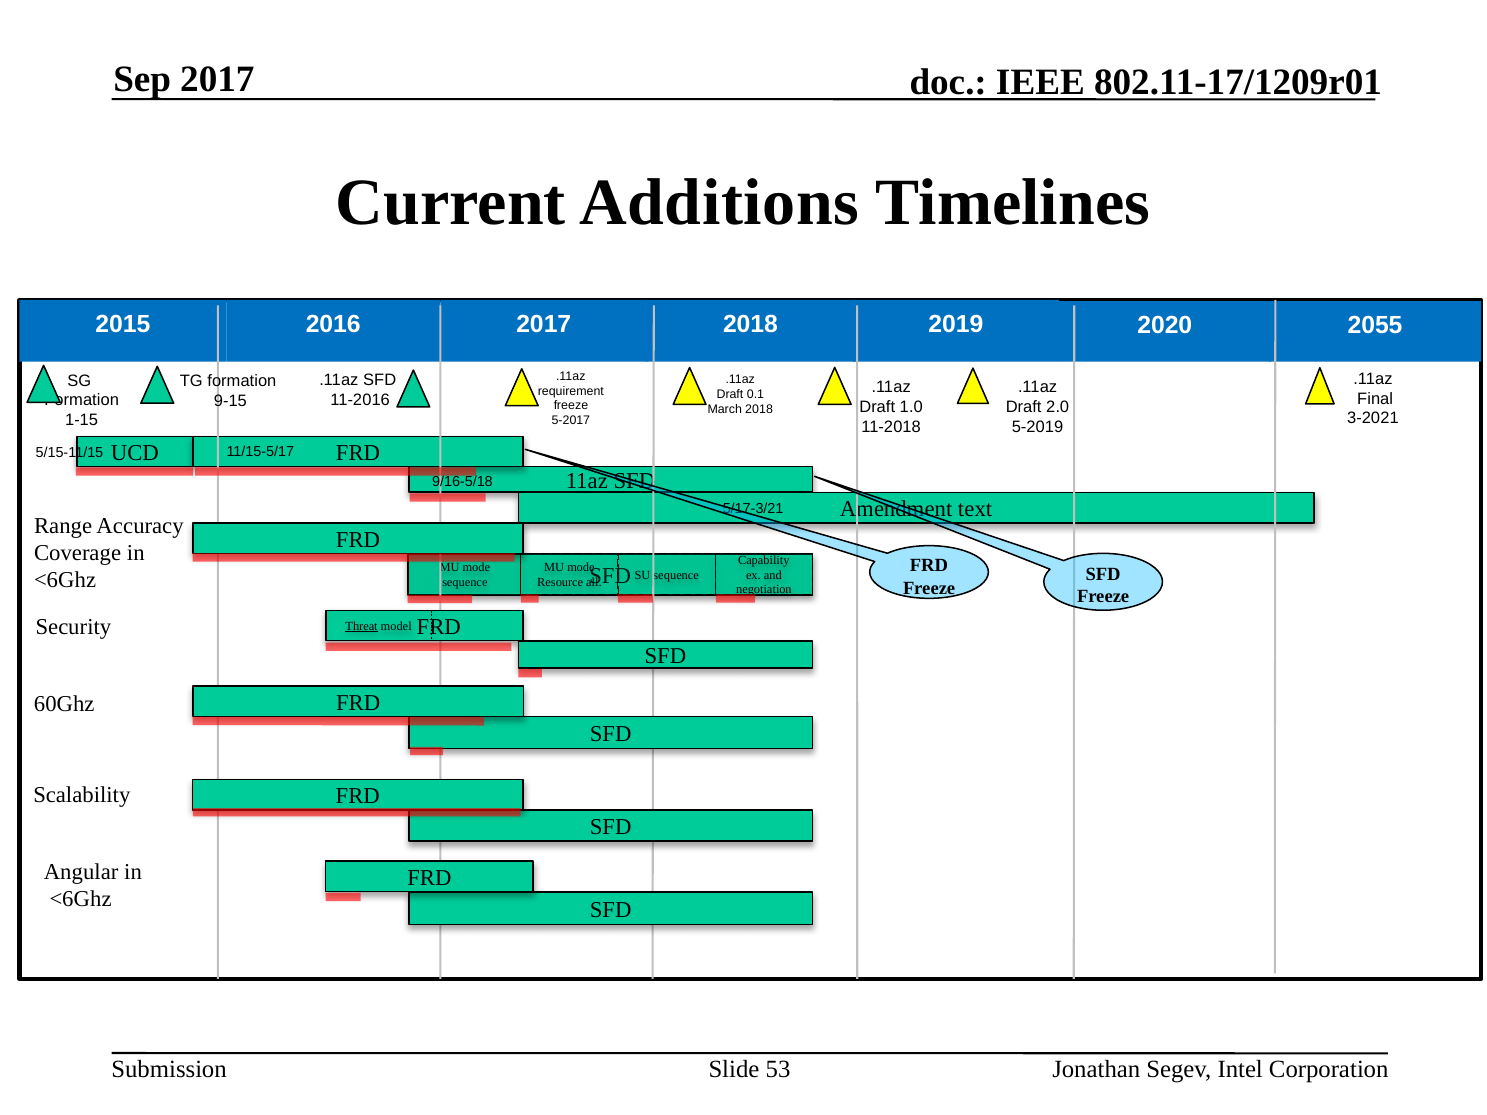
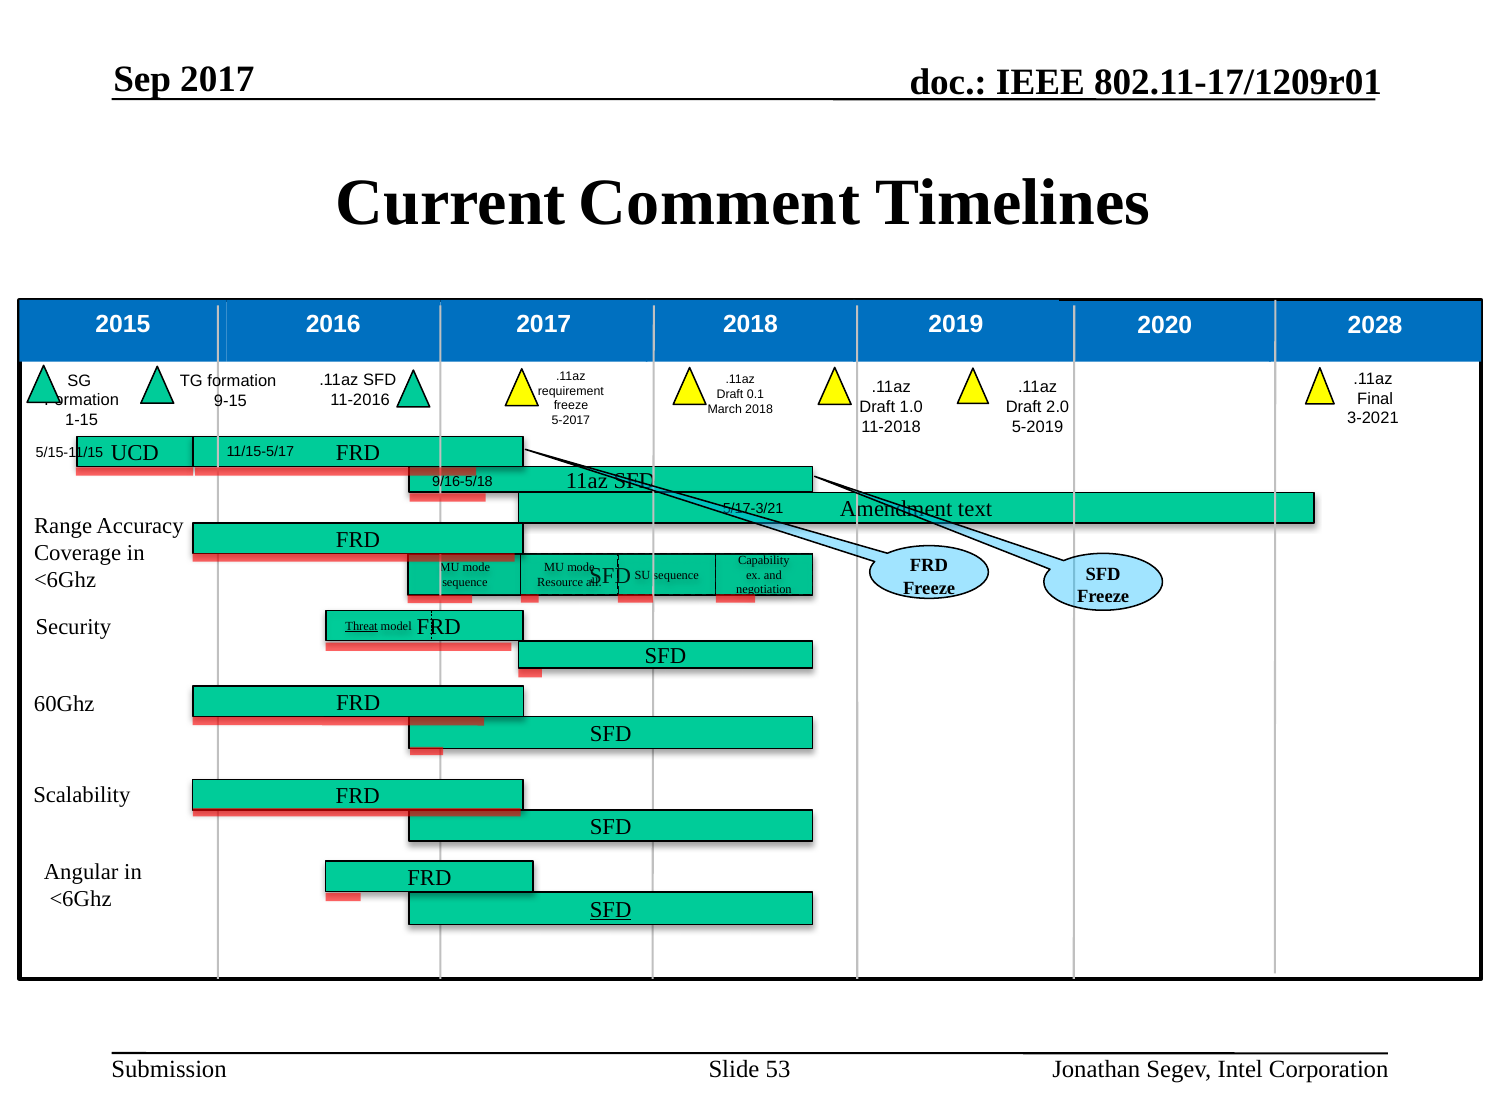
Additions: Additions -> Comment (720, 203)
2055: 2055 -> 2028 (1375, 325)
SFD underline: none -> present (611, 910)
